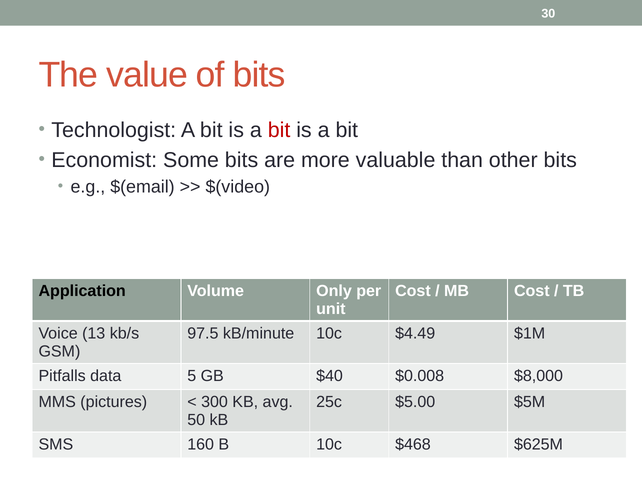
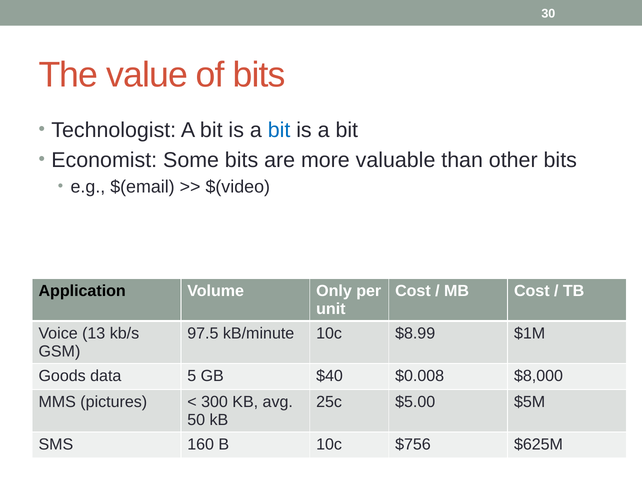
bit colour: red -> blue (279, 130)
$4.49: $4.49 -> $8.99 (415, 333)
Pitfalls: Pitfalls -> Goods (62, 376)
$468: $468 -> $756 (413, 444)
